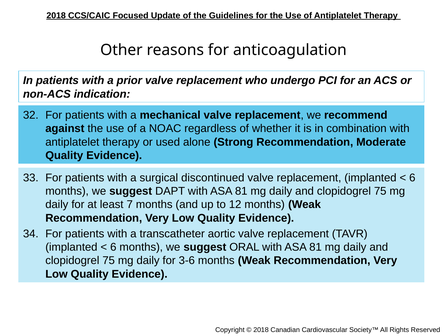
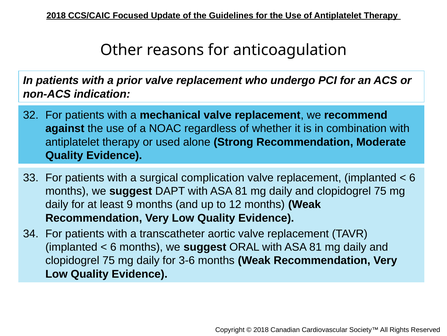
discontinued: discontinued -> complication (213, 177)
7: 7 -> 9 (130, 204)
